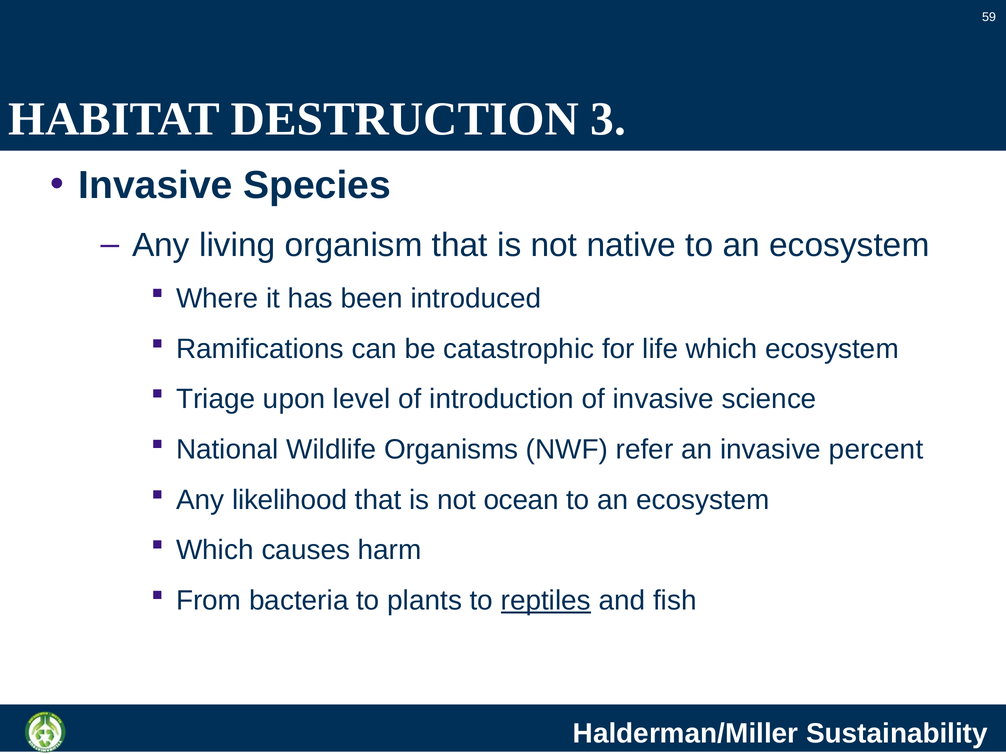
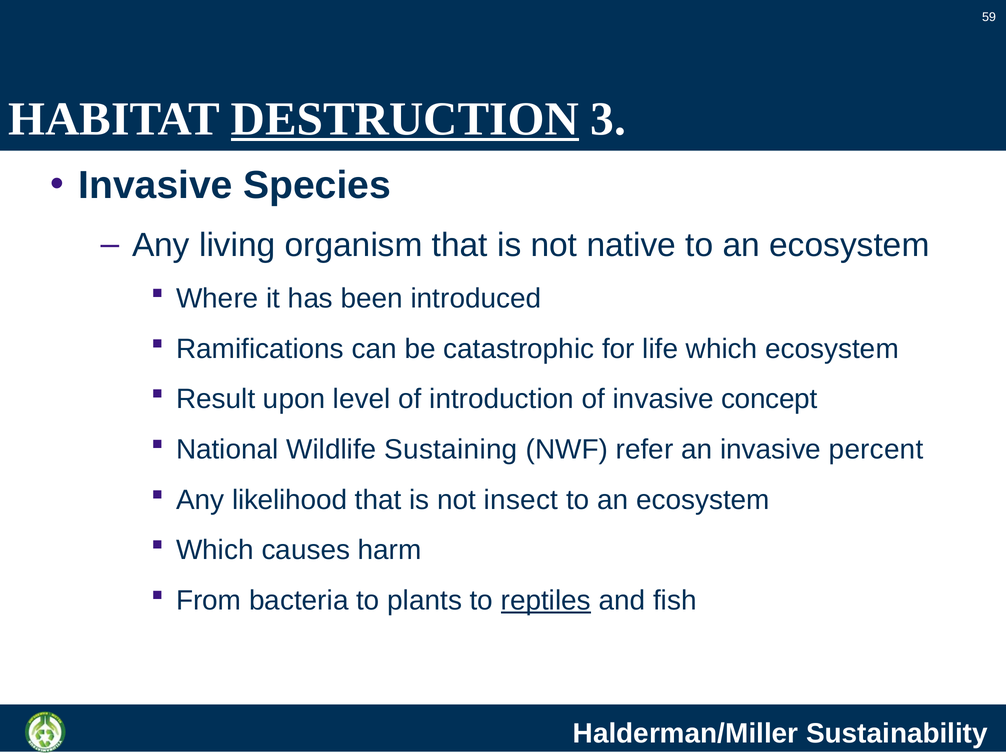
DESTRUCTION underline: none -> present (405, 119)
Triage: Triage -> Result (216, 400)
science: science -> concept (769, 400)
Organisms: Organisms -> Sustaining (451, 450)
ocean: ocean -> insect (521, 500)
